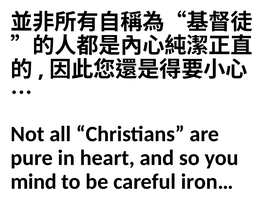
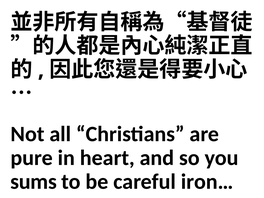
mind: mind -> sums (34, 182)
